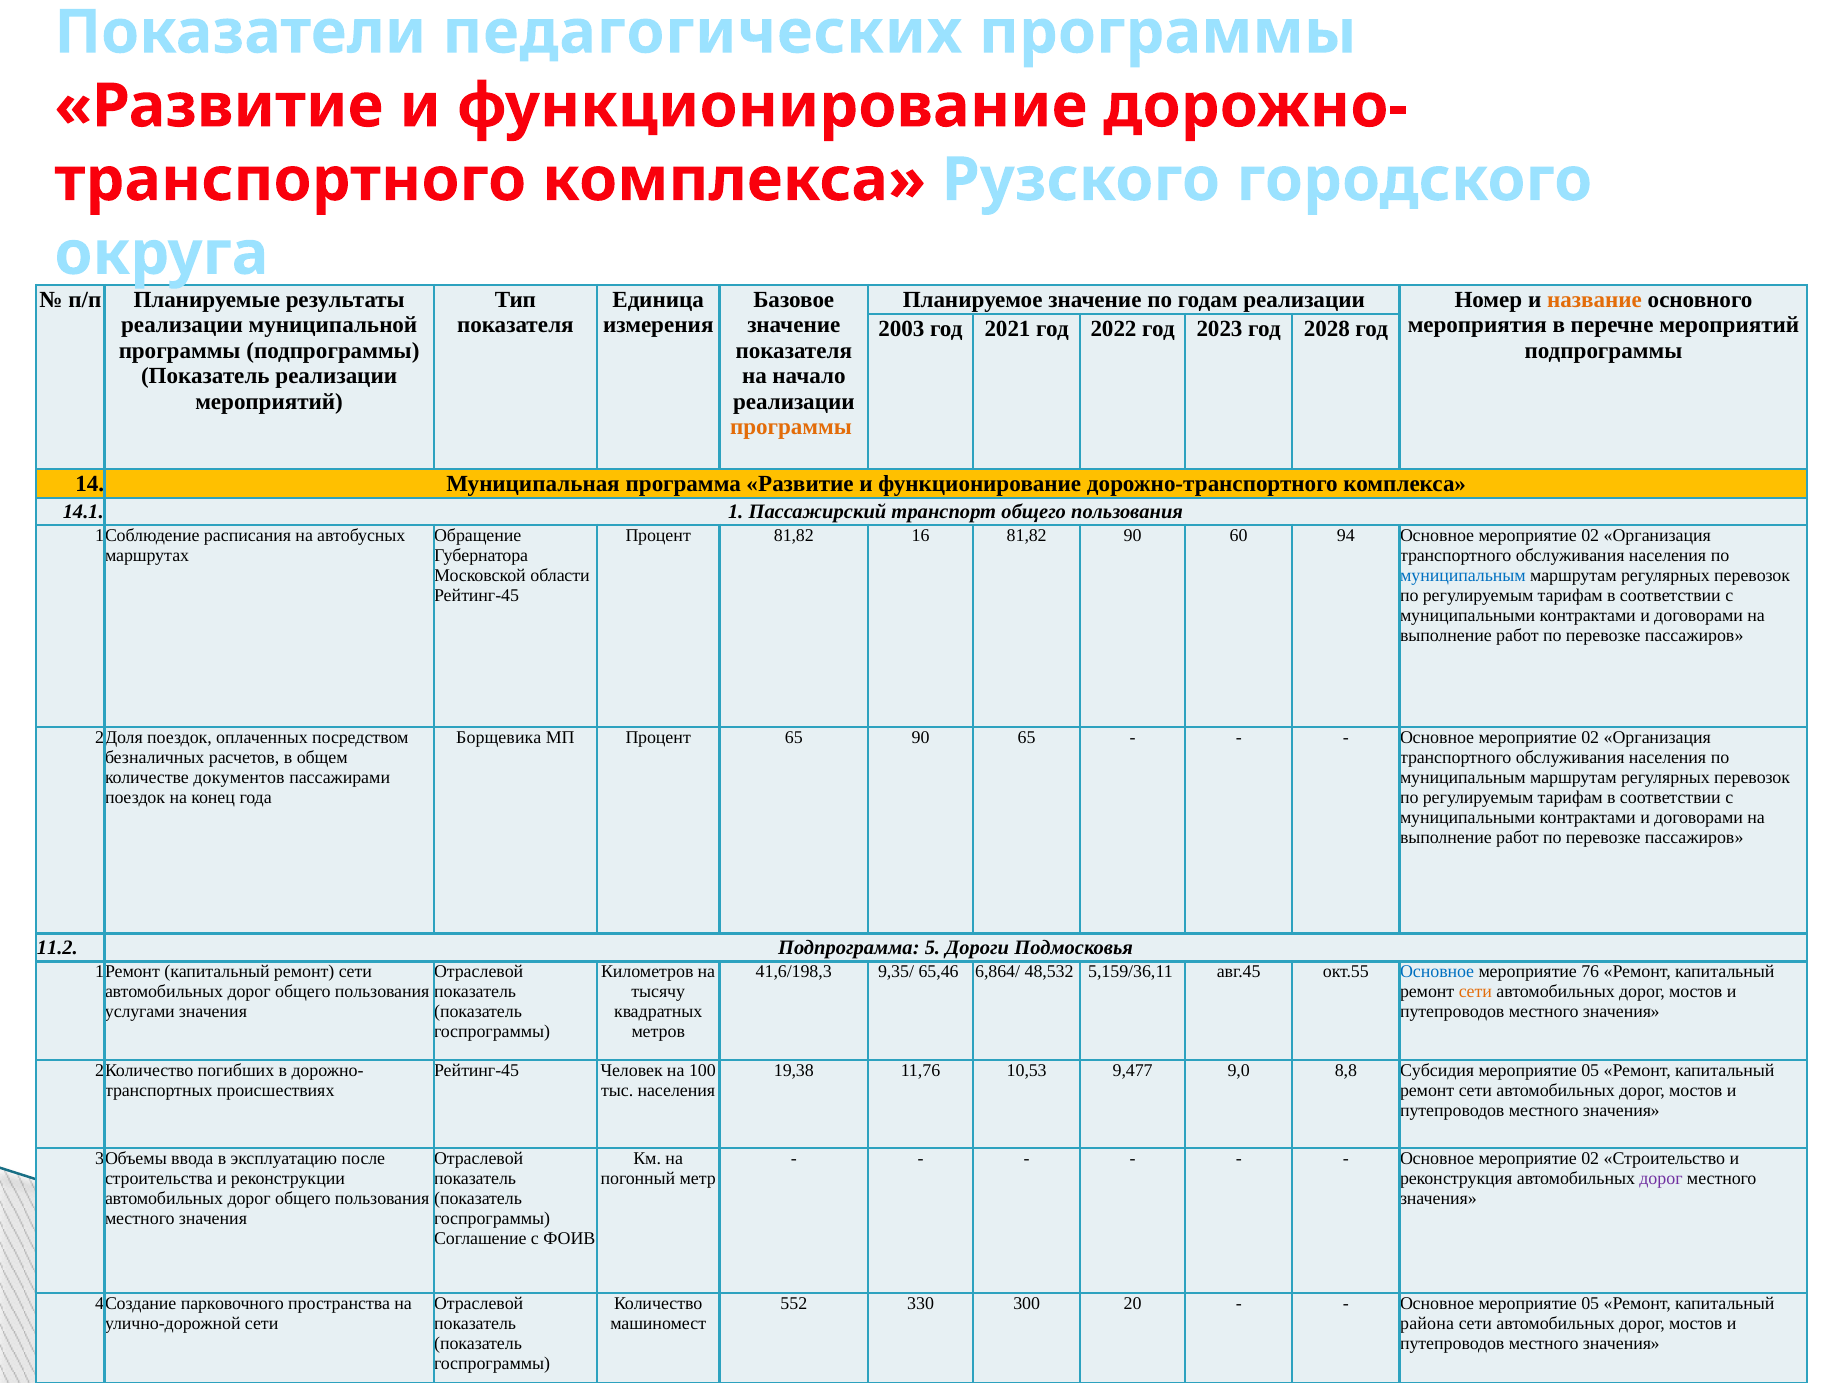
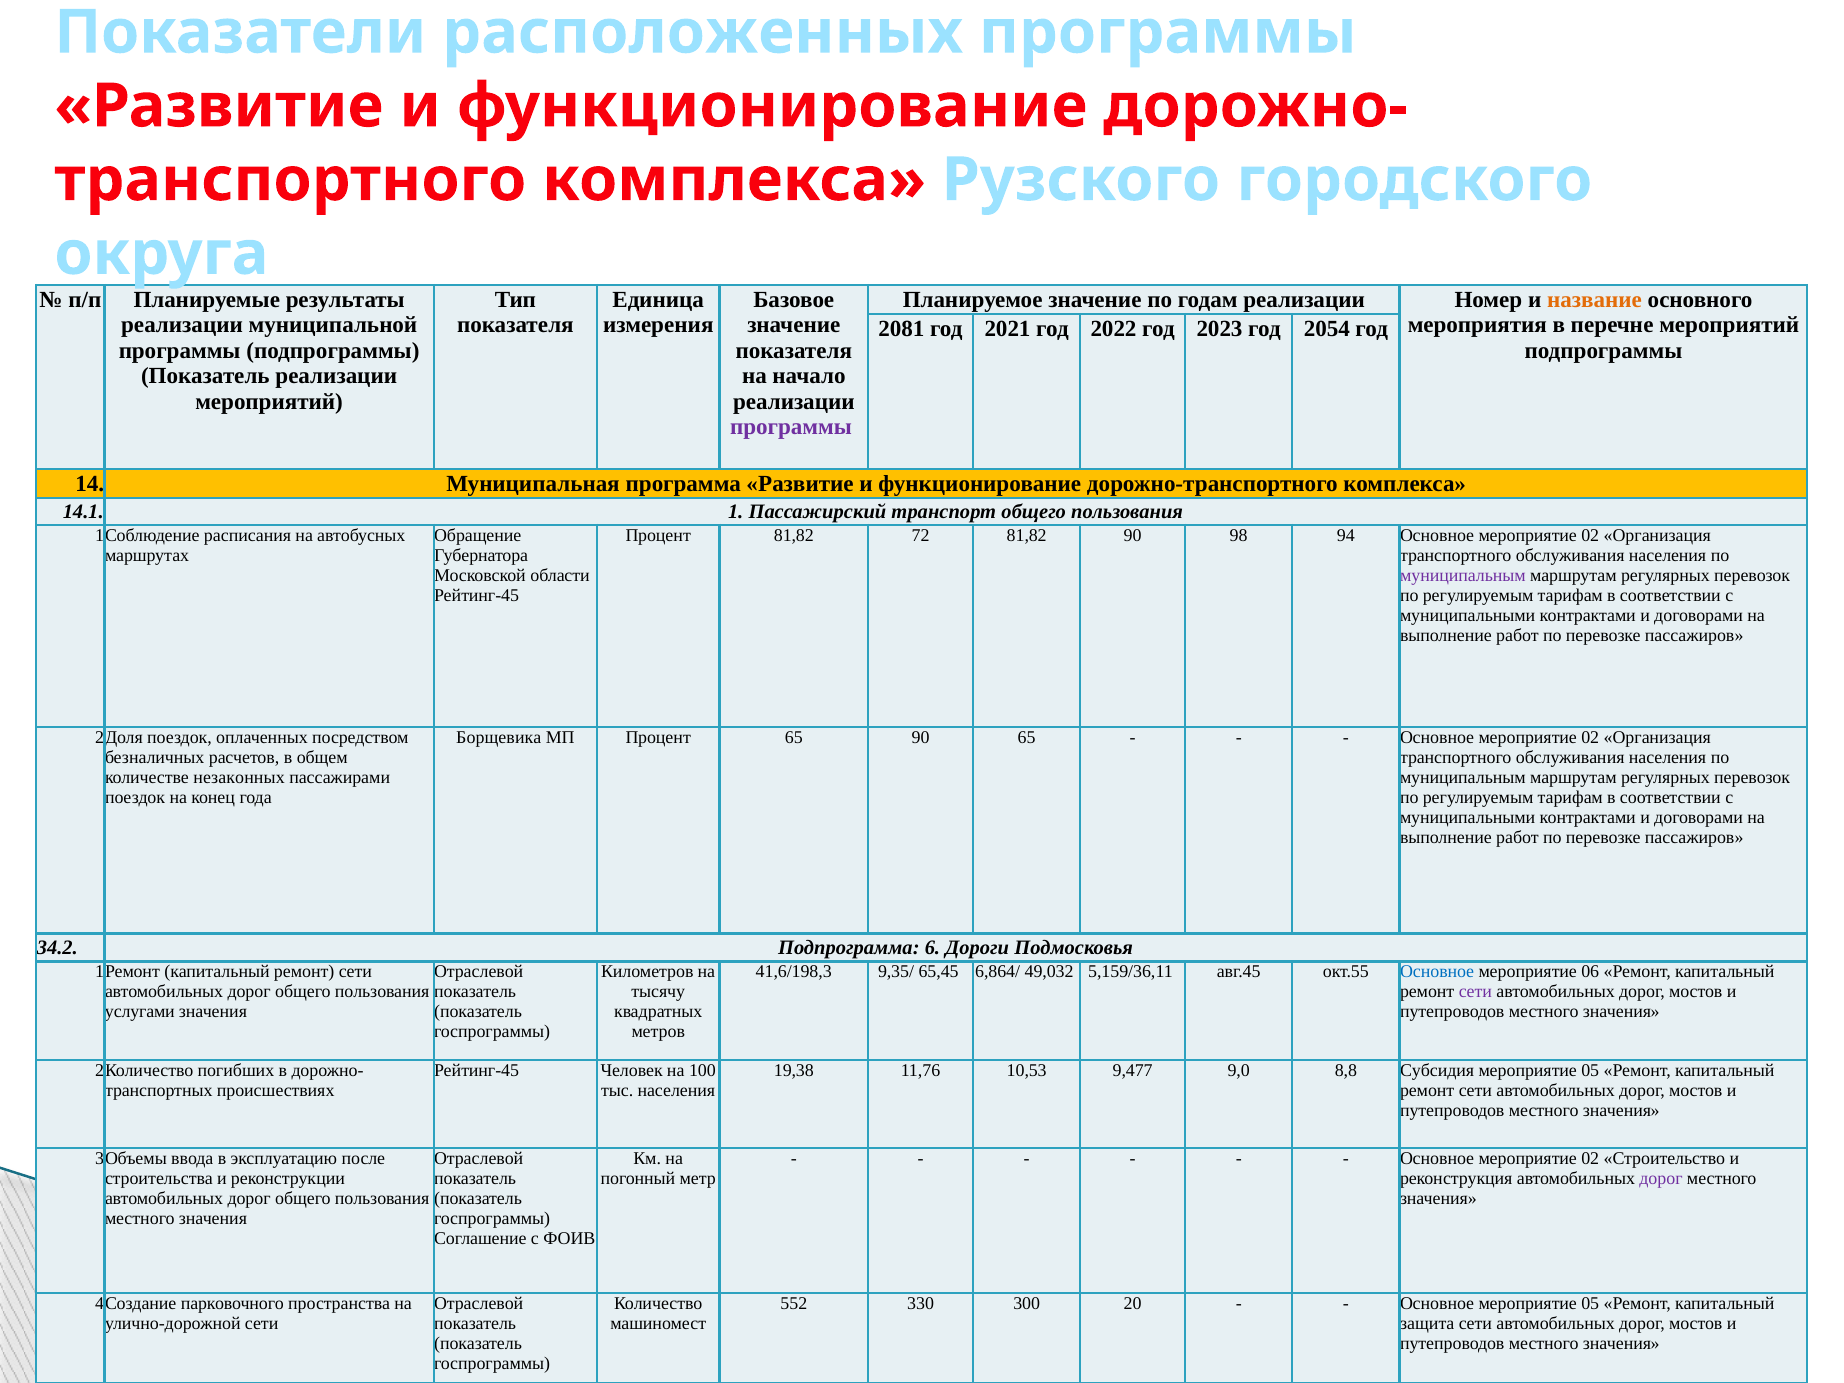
педагогических: педагогических -> расположенных (703, 32)
2003: 2003 -> 2081 (901, 329)
2028: 2028 -> 2054 (1327, 329)
программы colour: orange -> purple (791, 427)
16: 16 -> 72 (921, 535)
60: 60 -> 98 (1239, 535)
муниципальным colour: blue -> purple (1463, 575)
документов: документов -> незаконных (239, 778)
11.2: 11.2 -> 34.2 (57, 948)
5: 5 -> 6 (932, 948)
65,46: 65,46 -> 65,45 (939, 972)
48,532: 48,532 -> 49,032 (1049, 972)
76: 76 -> 06 (1590, 972)
сети colour: orange -> purple (1475, 992)
района: района -> защита (1427, 1324)
